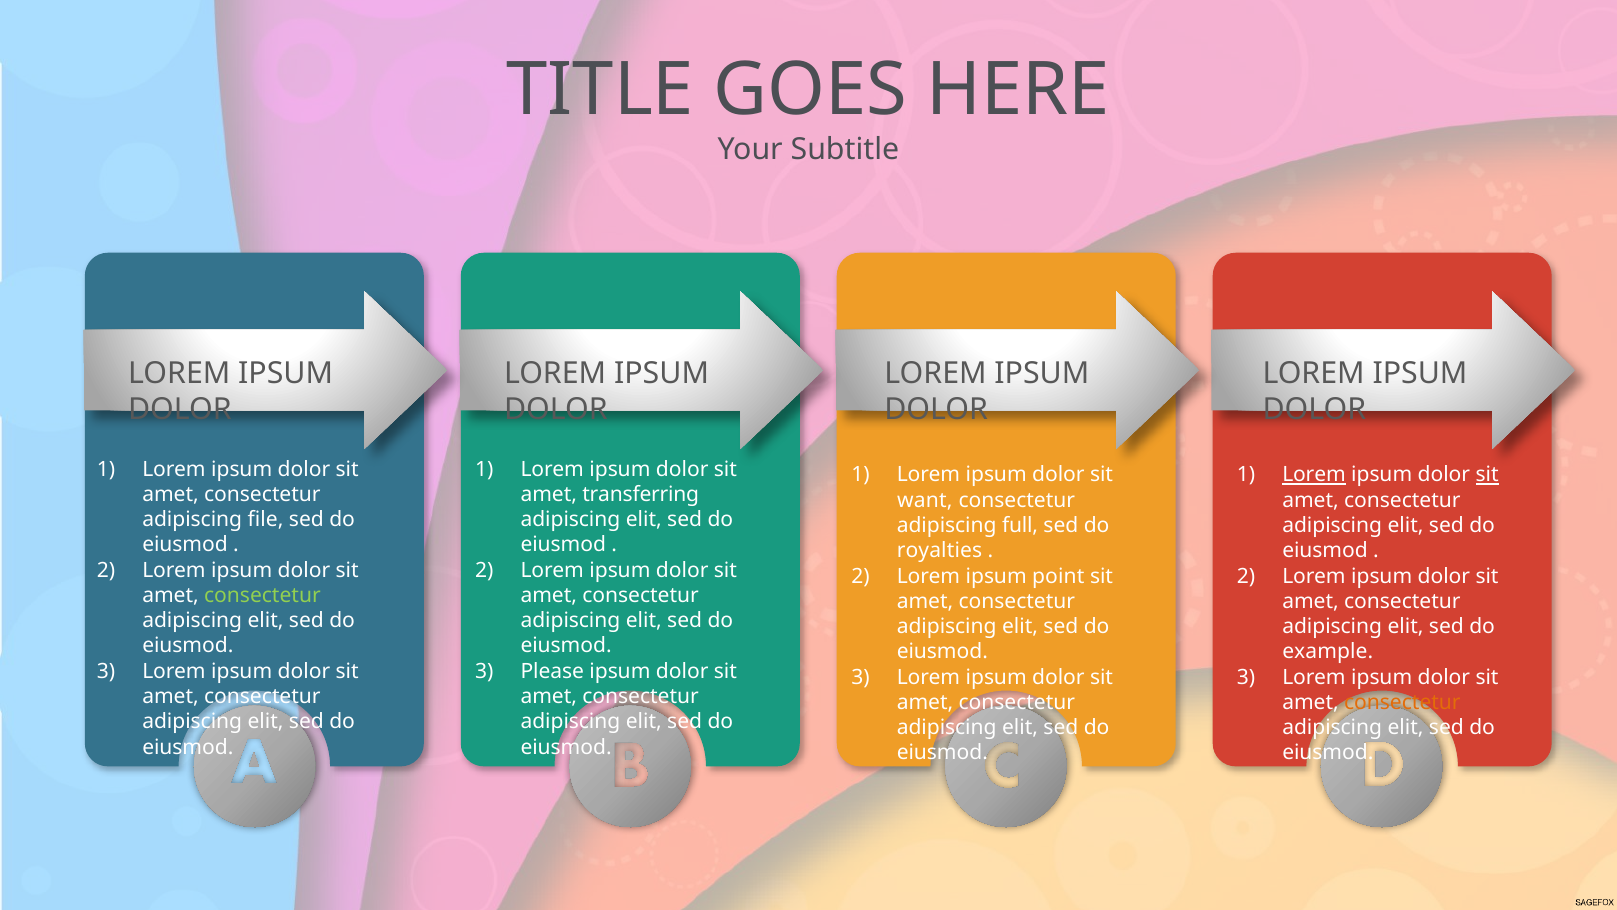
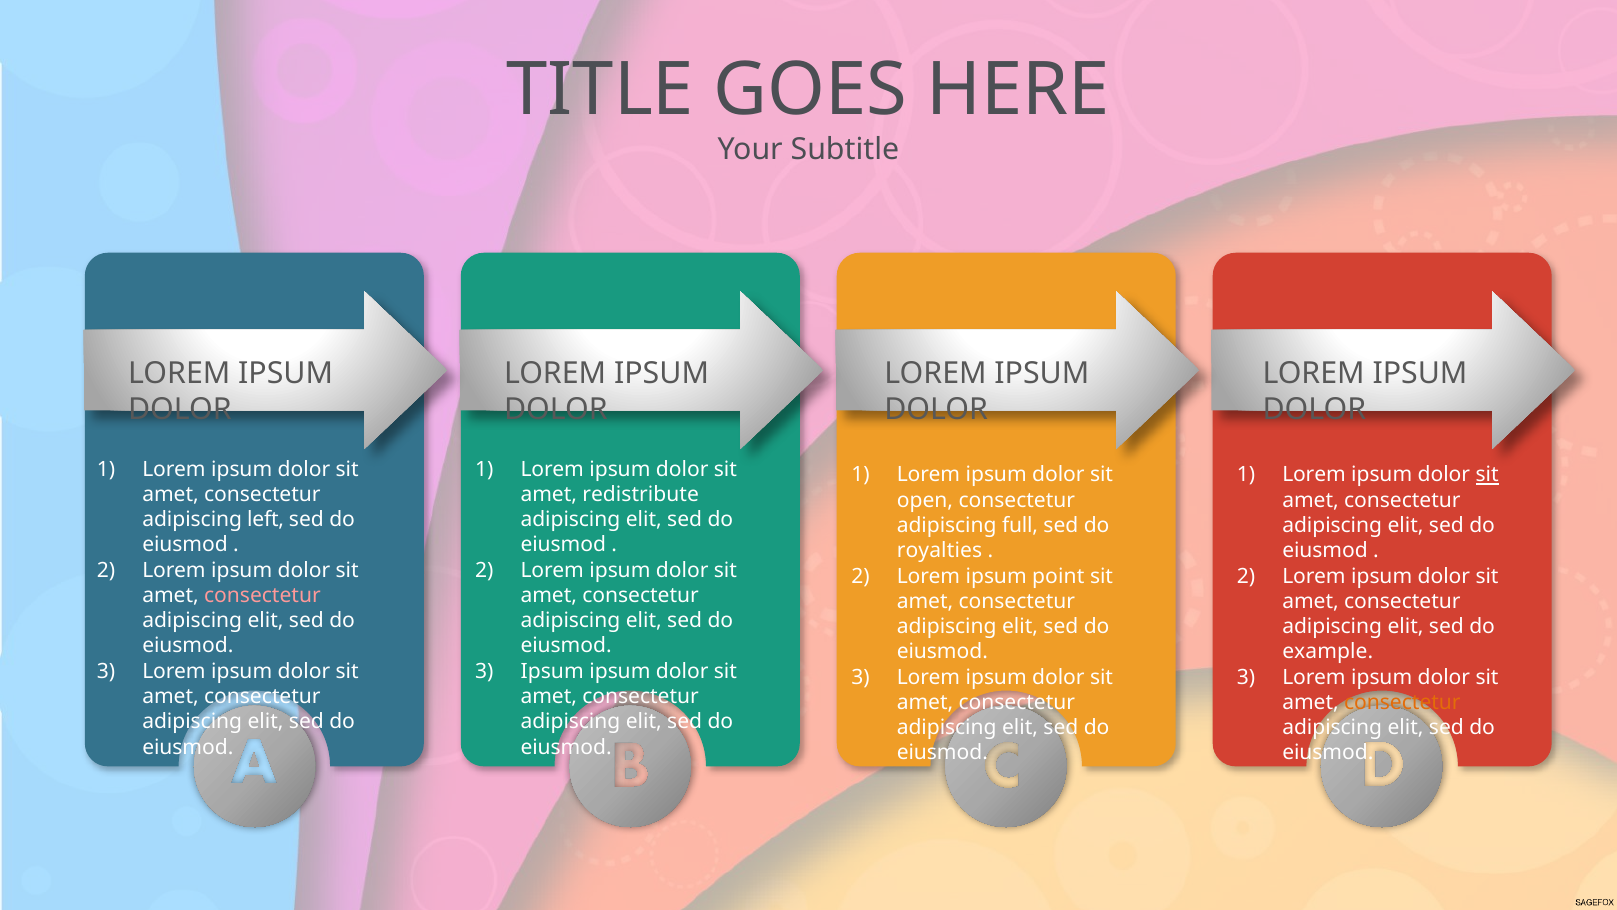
Lorem underline: present -> none (1314, 475)
transferring: transferring -> redistribute (641, 494)
want: want -> open (925, 500)
file: file -> left (266, 519)
consectetur colour: light green -> pink (262, 595)
Please: Please -> Ipsum (552, 671)
